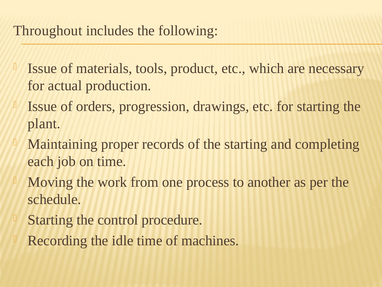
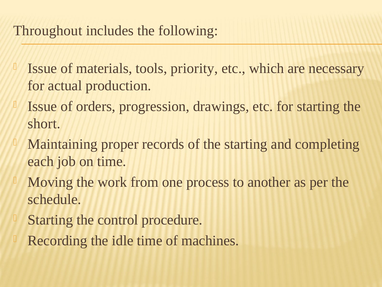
product: product -> priority (194, 68)
plant: plant -> short (44, 123)
